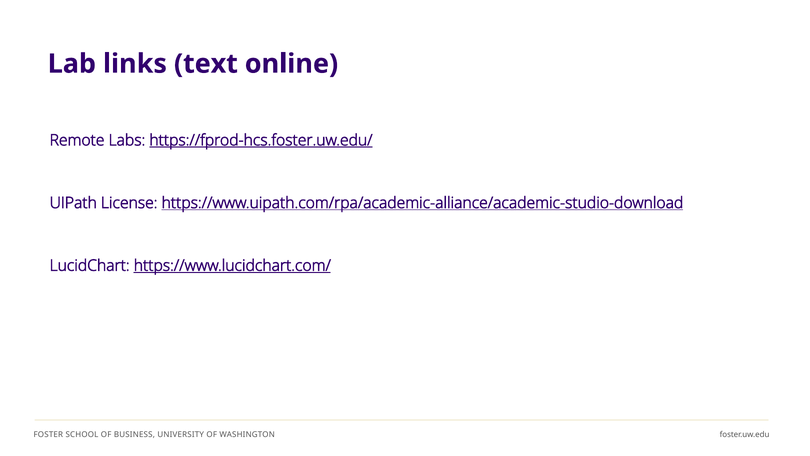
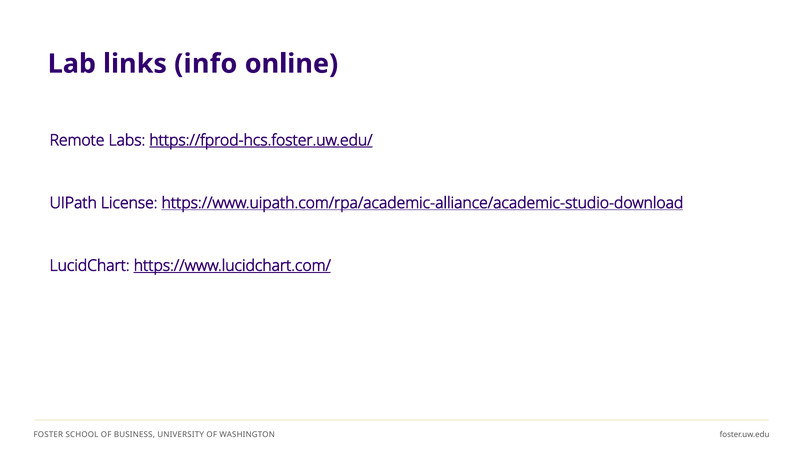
text: text -> info (206, 64)
